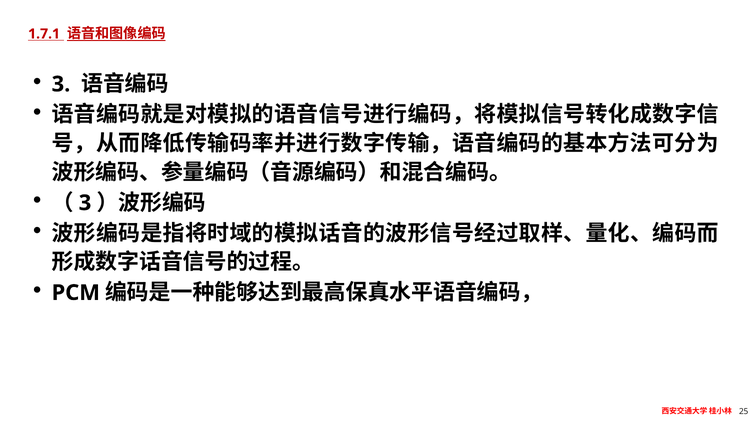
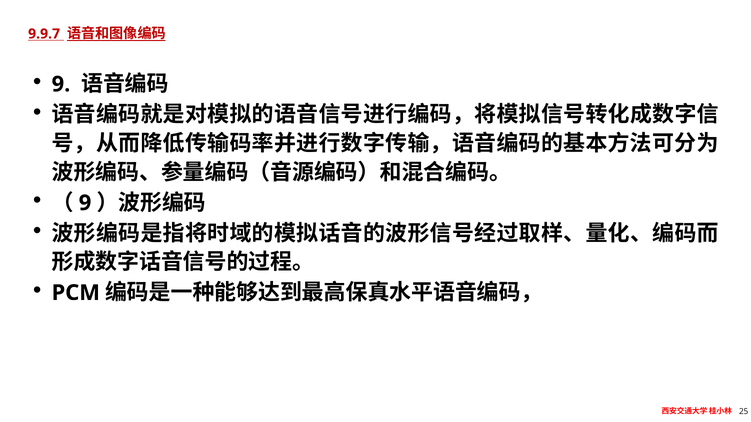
1.7.1: 1.7.1 -> 9.9.7 (44, 34)
3: 3 -> 9 (61, 84)
3: 3 -> 9 (85, 203)
